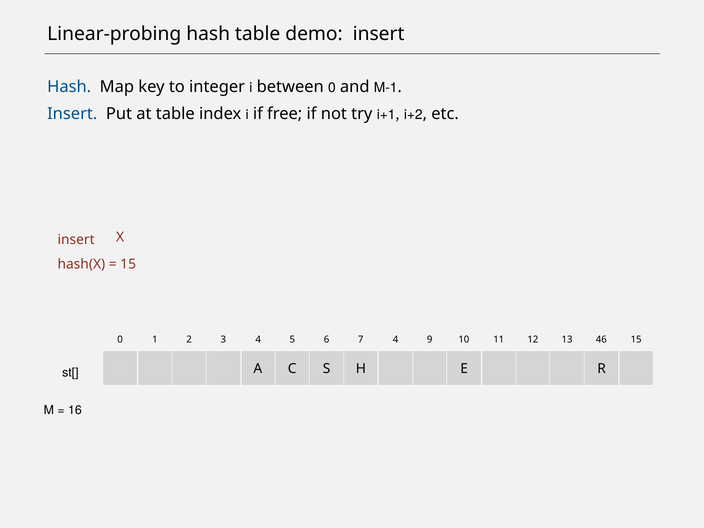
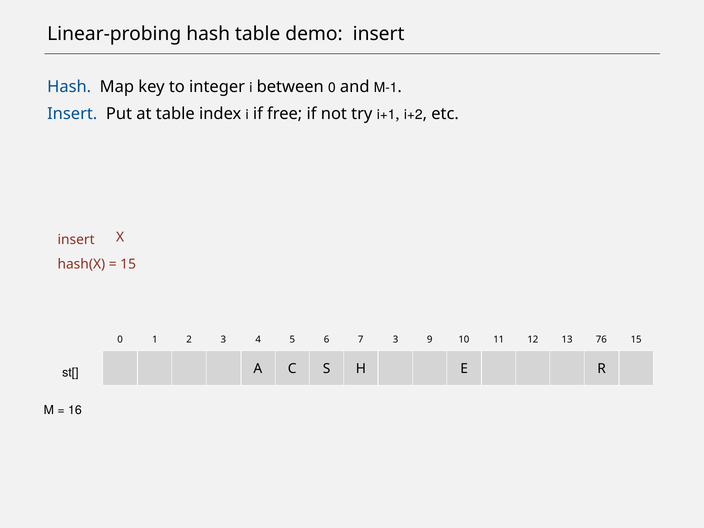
7 4: 4 -> 3 (396, 340)
46: 46 -> 76 (601, 340)
